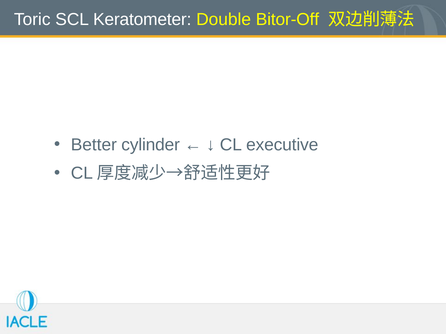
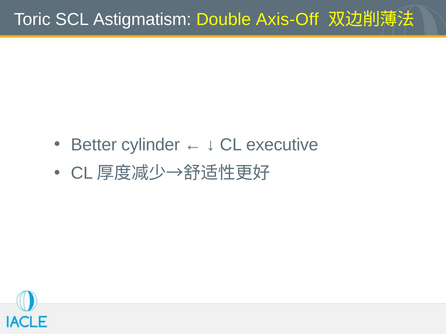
Keratometer: Keratometer -> Astigmatism (142, 19)
Bitor-Off: Bitor-Off -> Axis-Off (287, 19)
